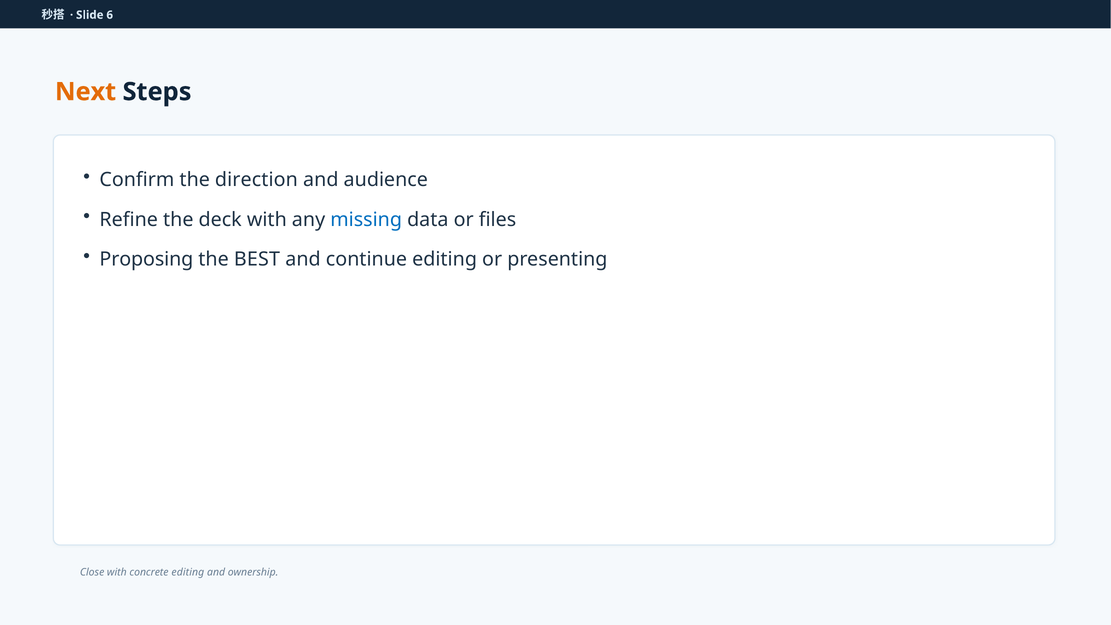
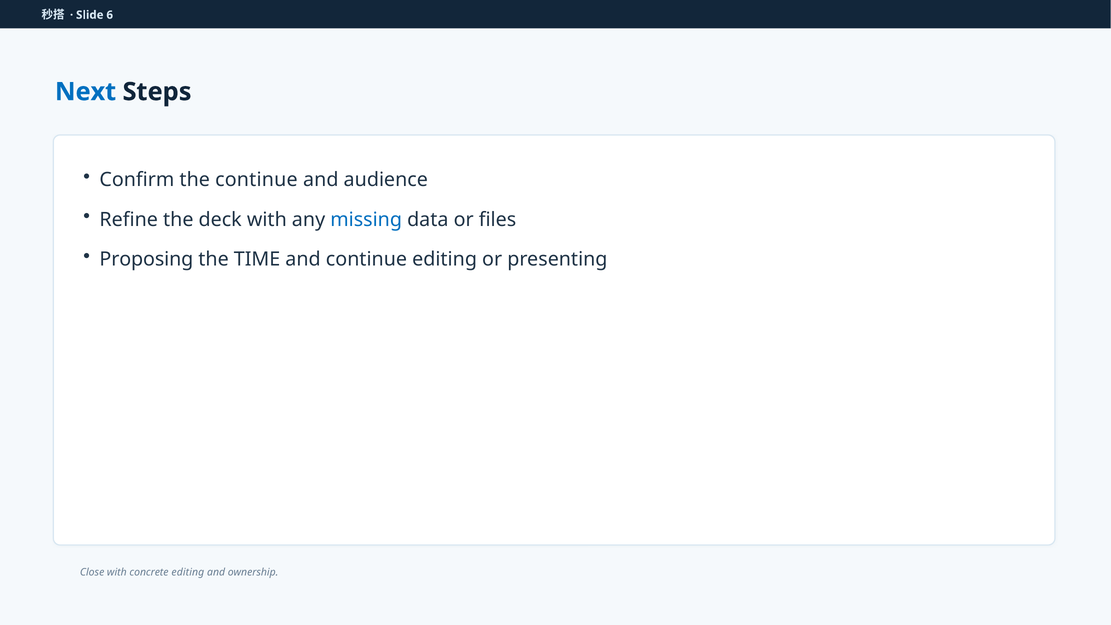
Next colour: orange -> blue (86, 92)
the direction: direction -> continue (256, 180)
BEST: BEST -> TIME (257, 259)
